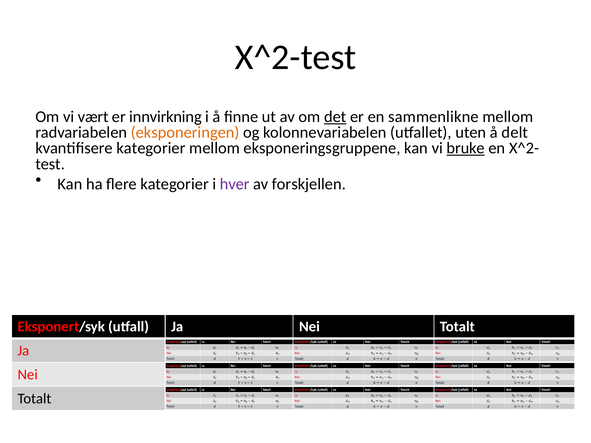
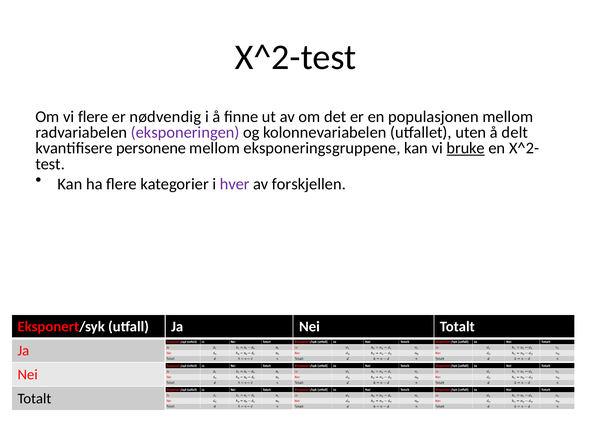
vi vært: vært -> flere (93, 117)
innvirkning: innvirkning -> nødvendig (165, 117)
det underline: present -> none (335, 117)
sammenlikne: sammenlikne -> populasjonen (433, 117)
eksponeringen colour: orange -> purple (185, 133)
kvantifisere kategorier: kategorier -> personene (151, 148)
